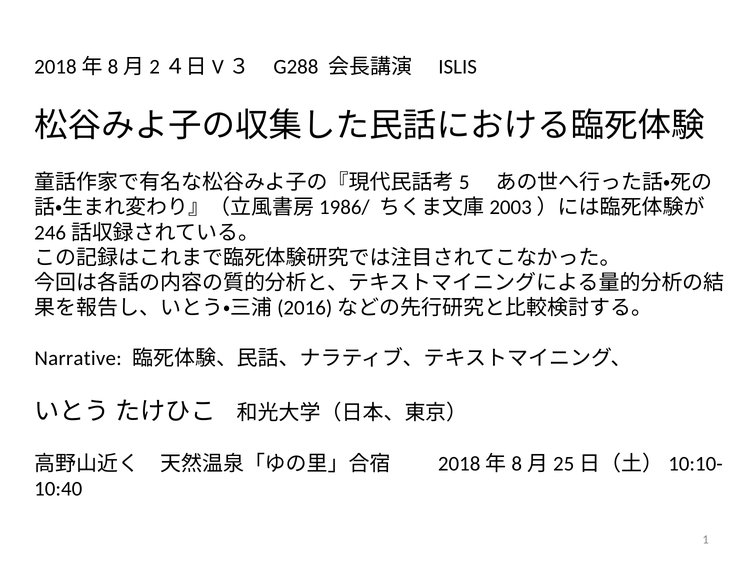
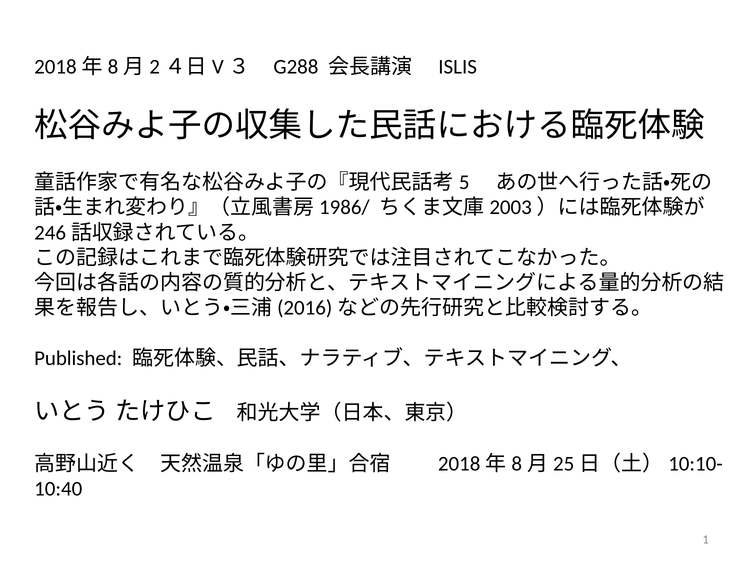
Narrative: Narrative -> Published (78, 359)
